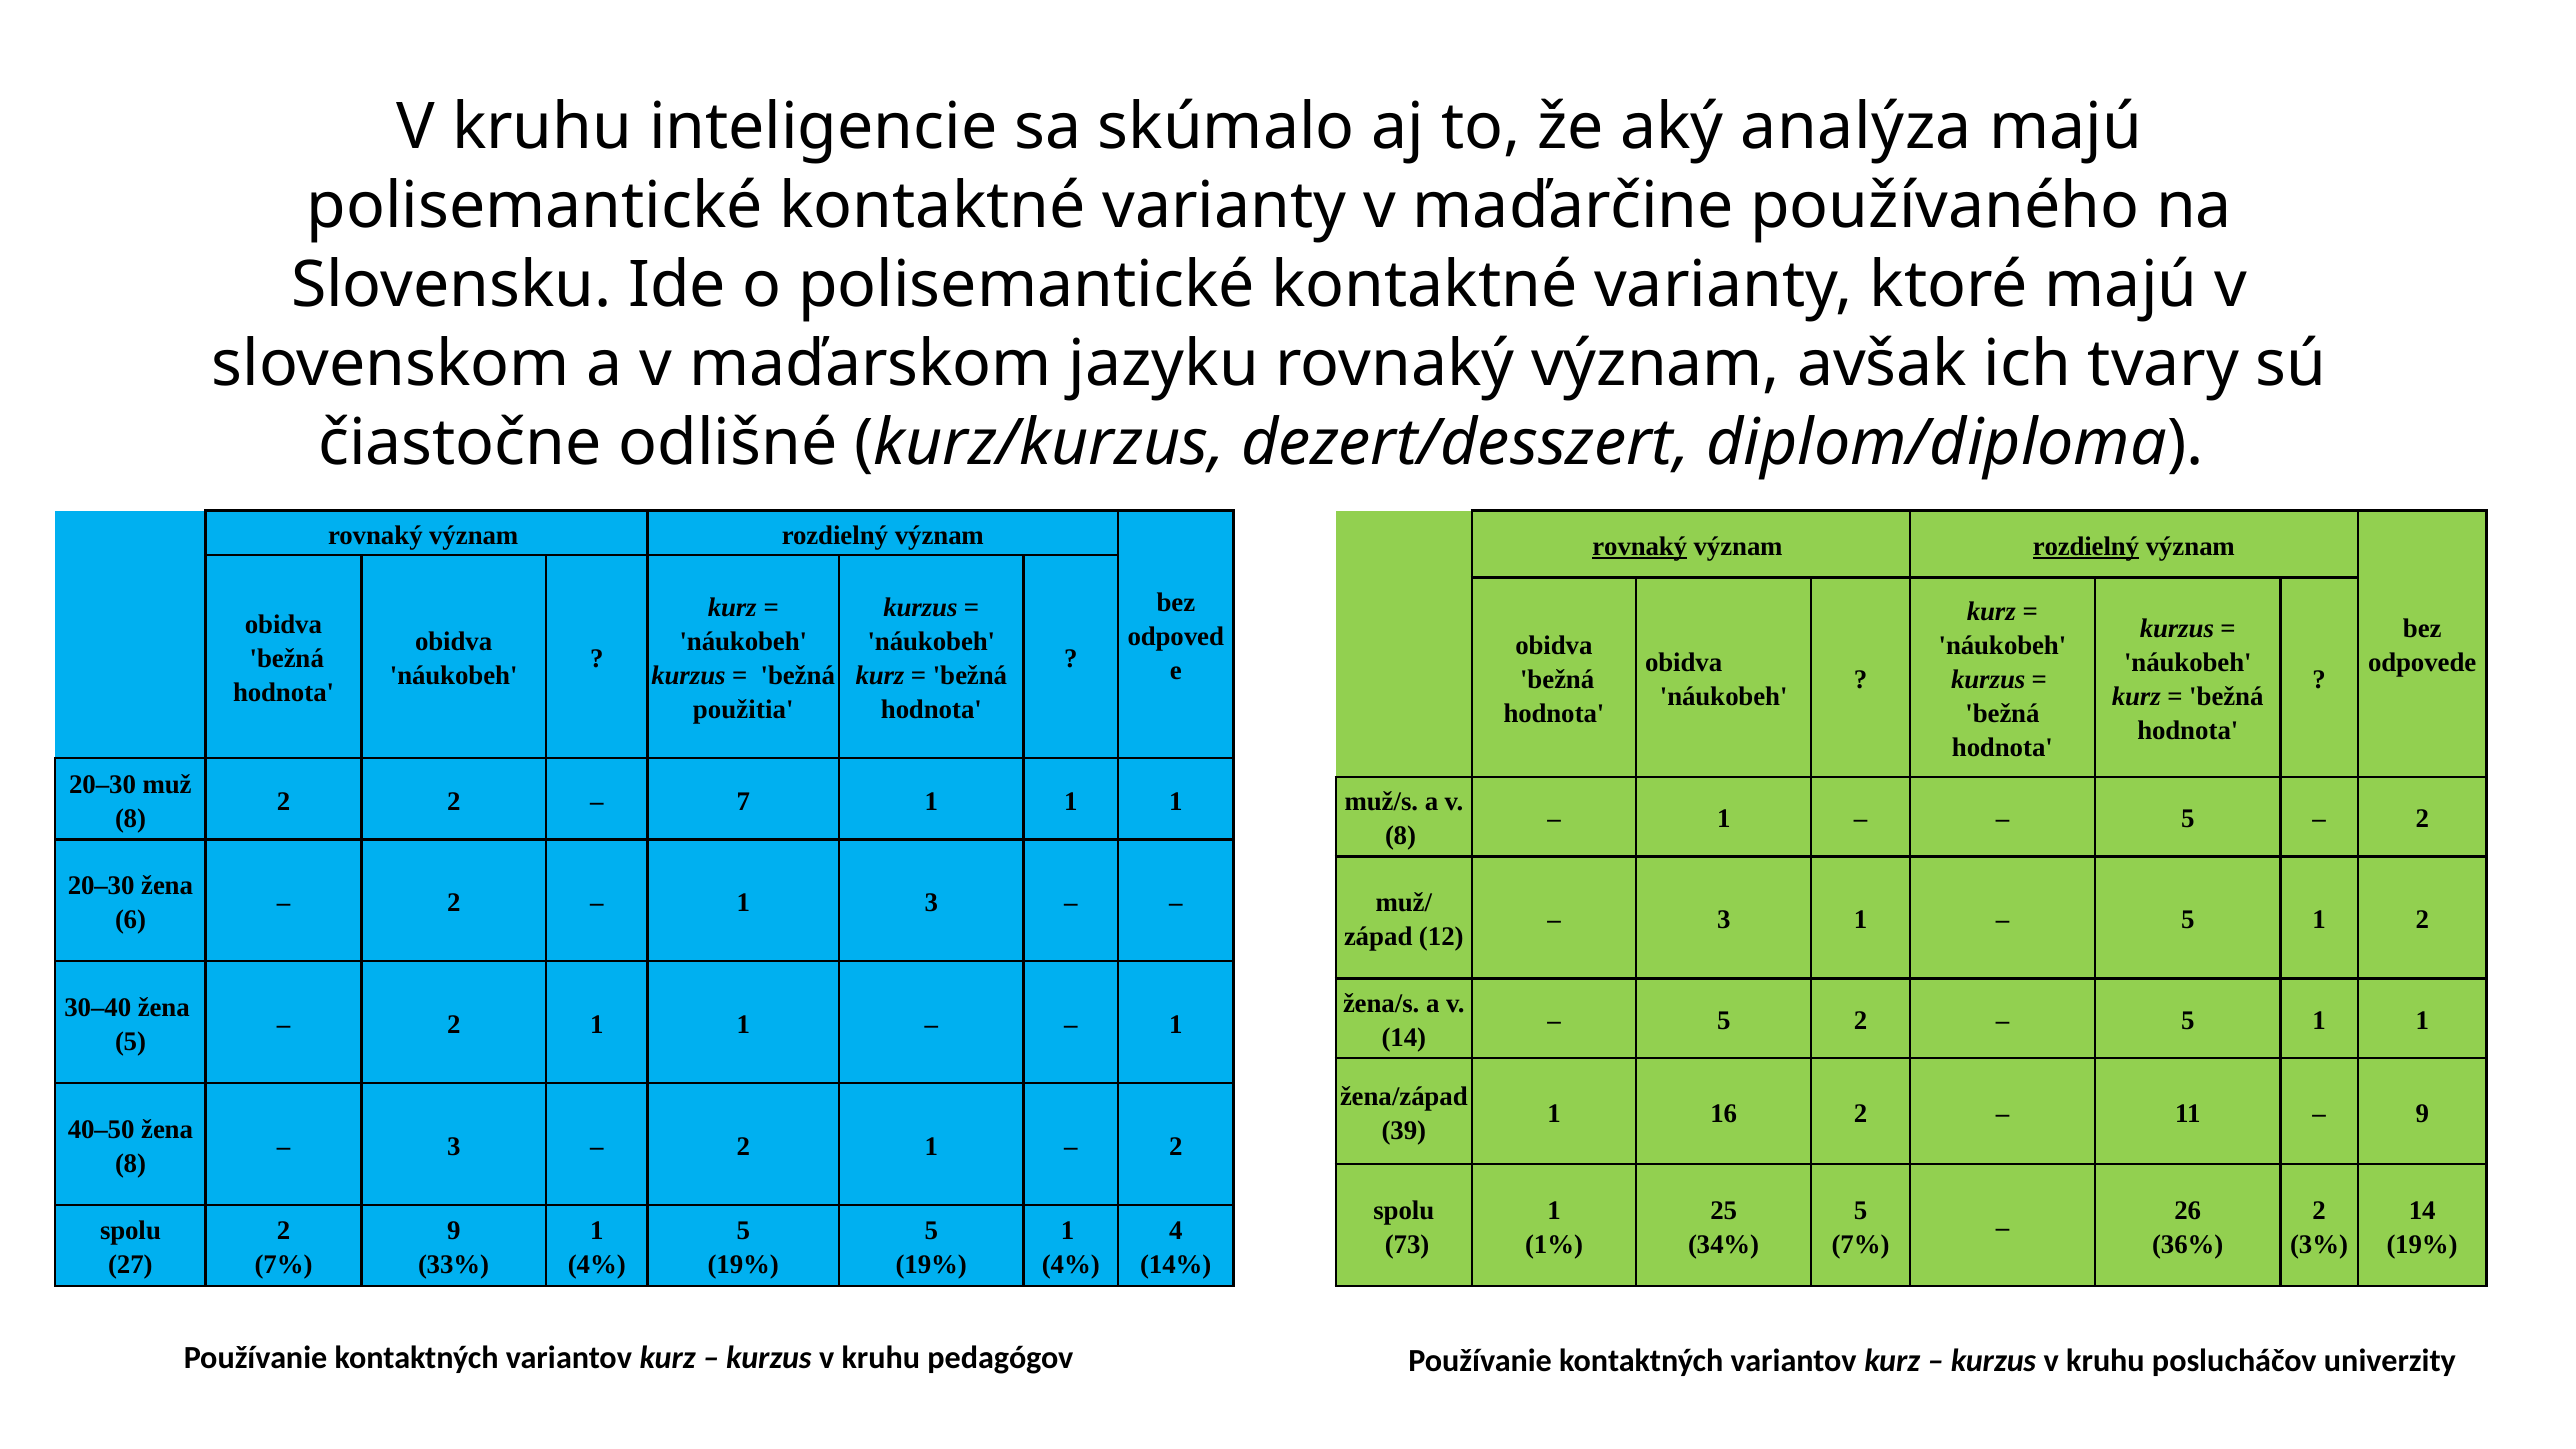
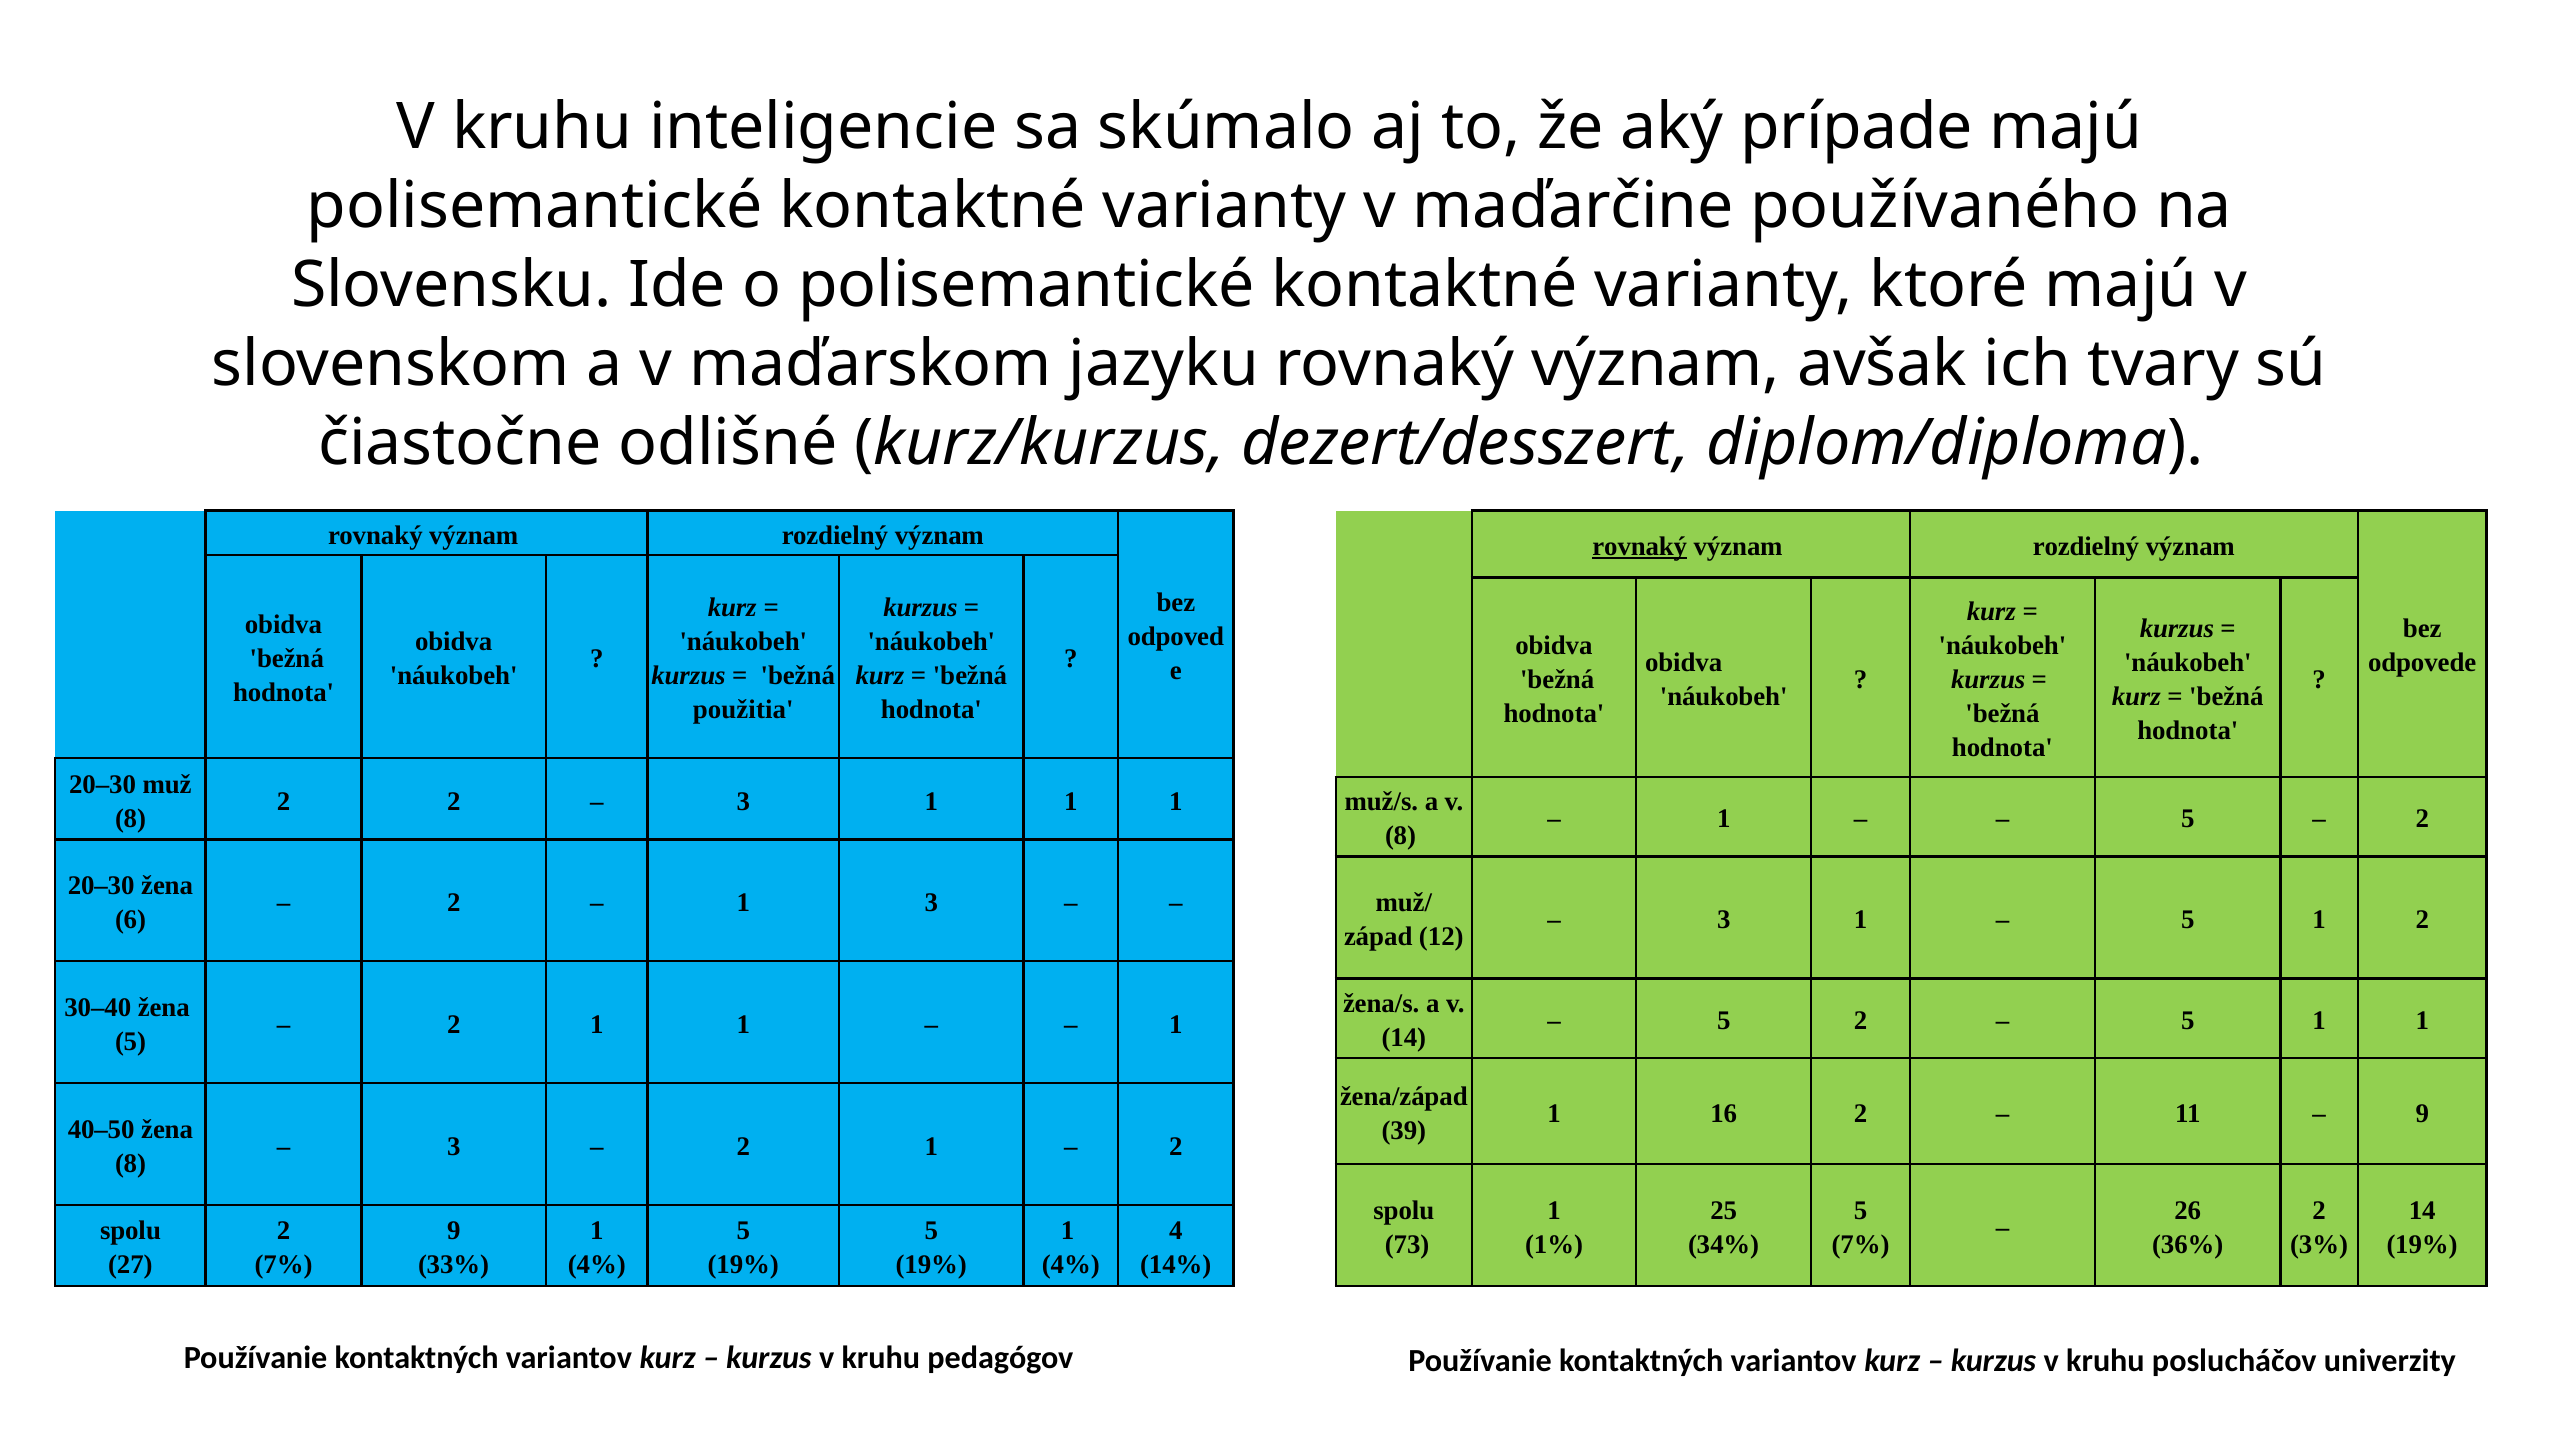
analýza: analýza -> prípade (1857, 127)
rozdielný underline: present -> none (2086, 546)
7: 7 -> 3 (743, 801)
